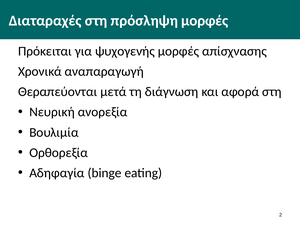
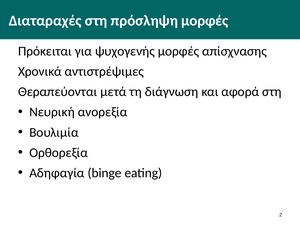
αναπαραγωγή: αναπαραγωγή -> αντιστρέψιμες (104, 72)
